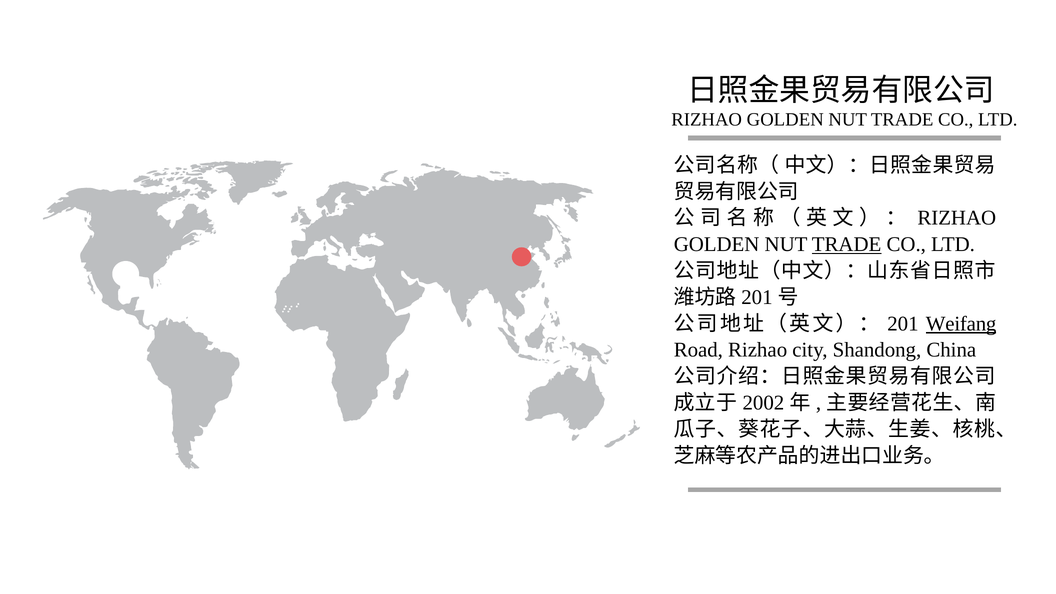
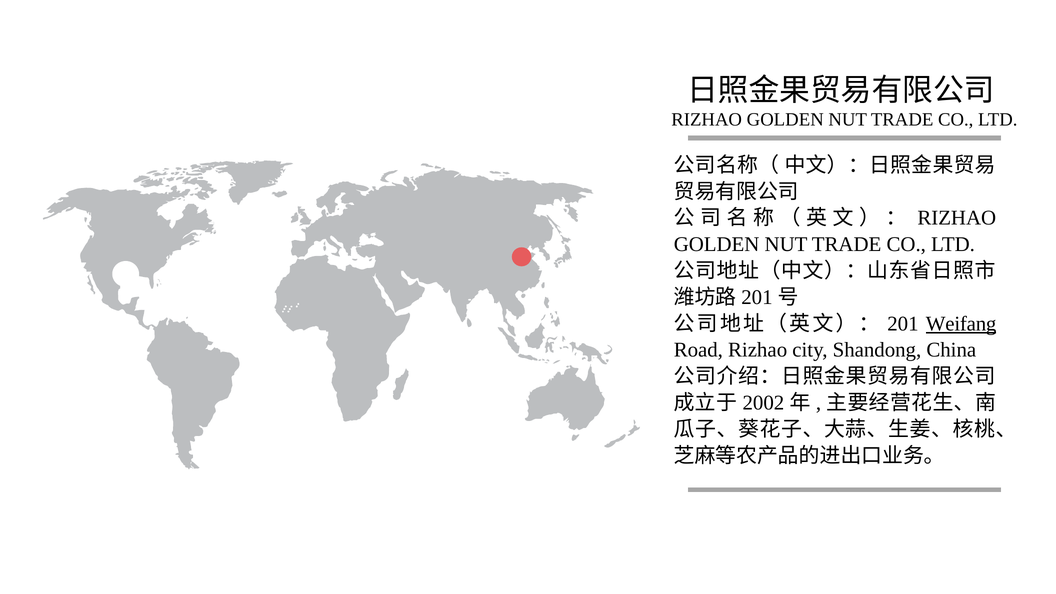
TRADE underline: present -> none (847, 244)
